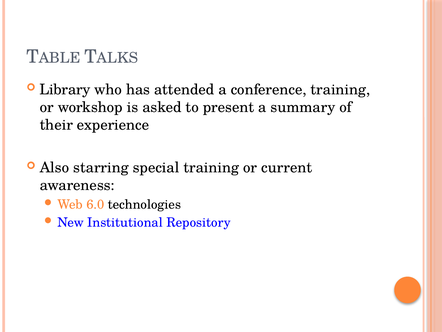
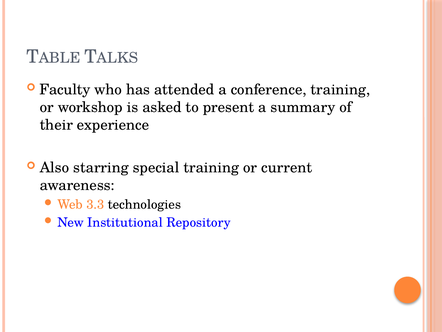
Library: Library -> Faculty (65, 89)
6.0: 6.0 -> 3.3 (95, 204)
